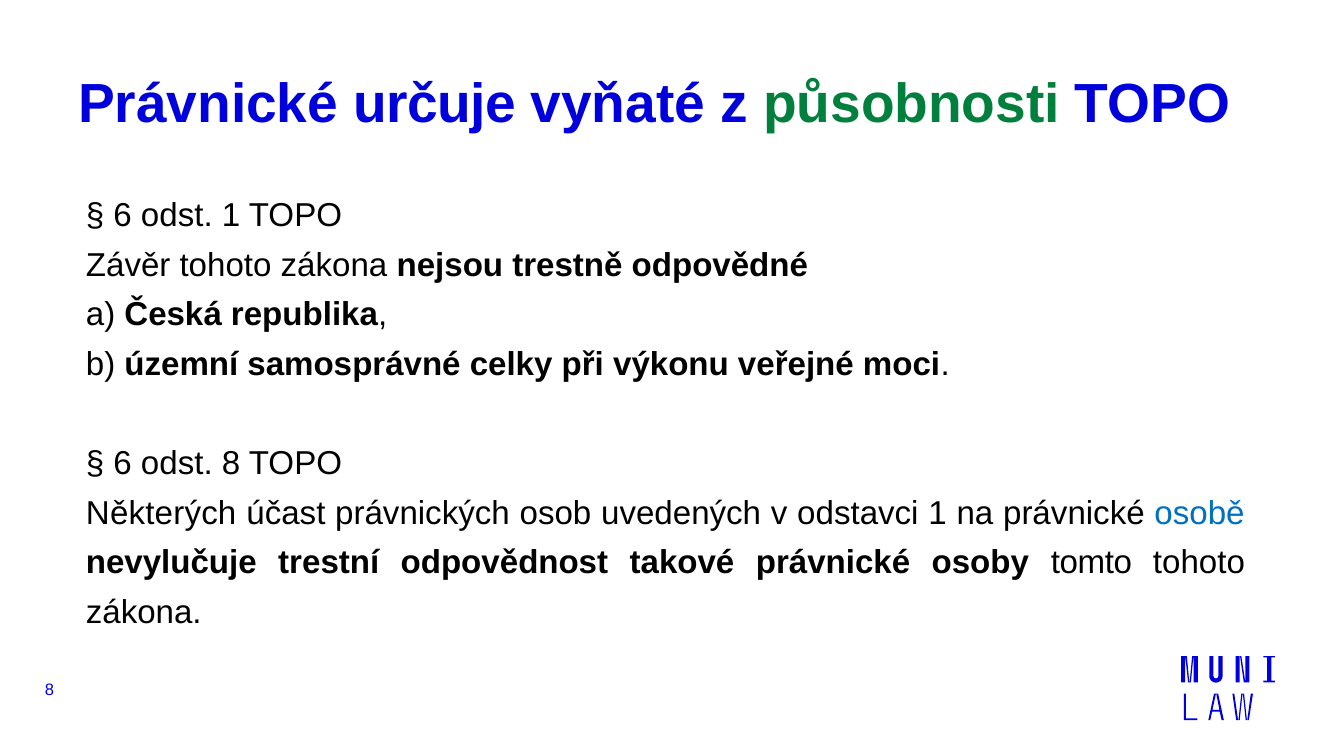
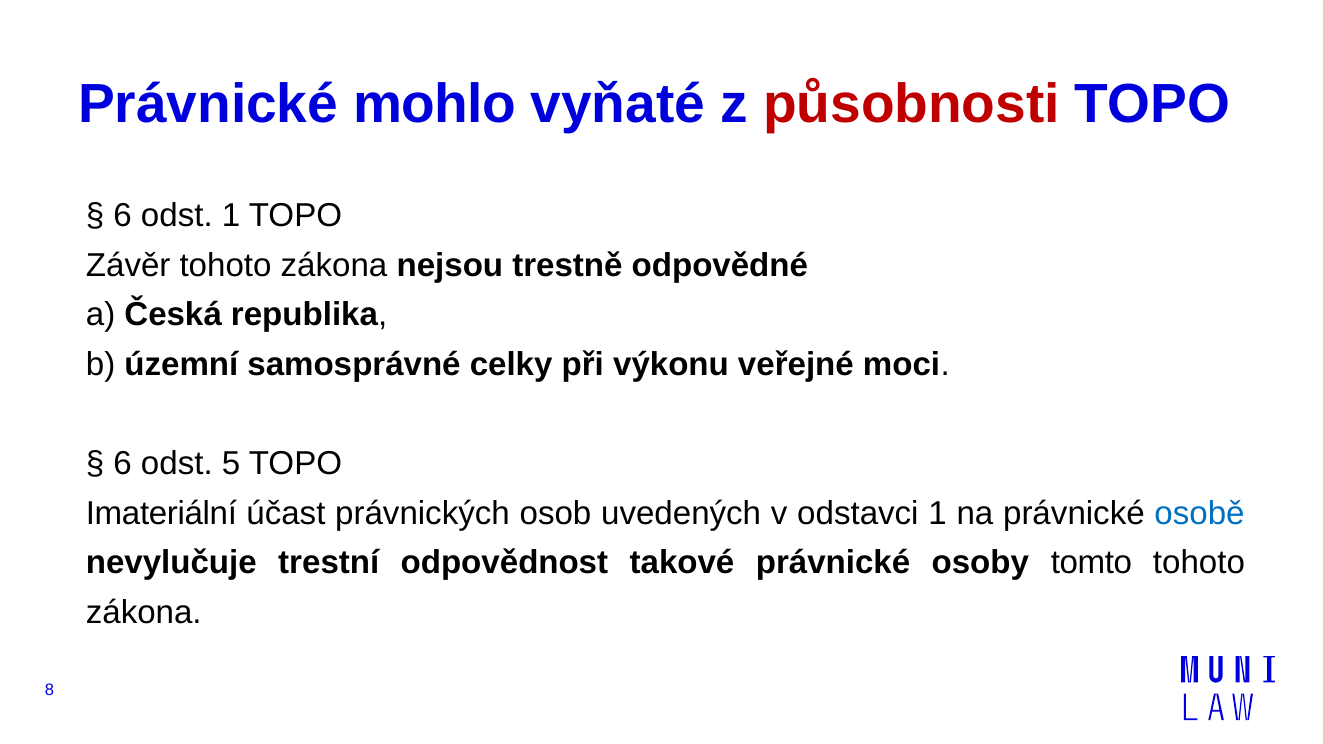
určuje: určuje -> mohlo (435, 104)
působnosti colour: green -> red (911, 104)
odst 8: 8 -> 5 (231, 464)
Některých: Některých -> Imateriální (161, 513)
